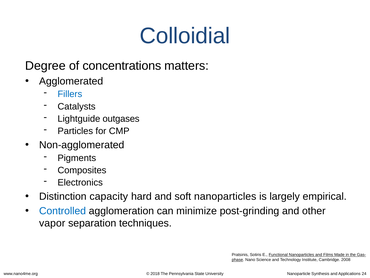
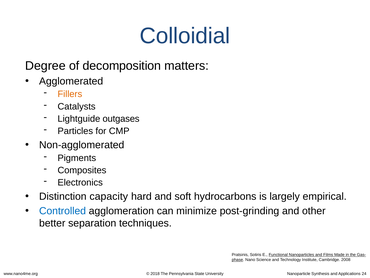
concentrations: concentrations -> decomposition (122, 66)
Fillers colour: blue -> orange (70, 94)
soft nanoparticles: nanoparticles -> hydrocarbons (225, 196)
vapor: vapor -> better (52, 223)
